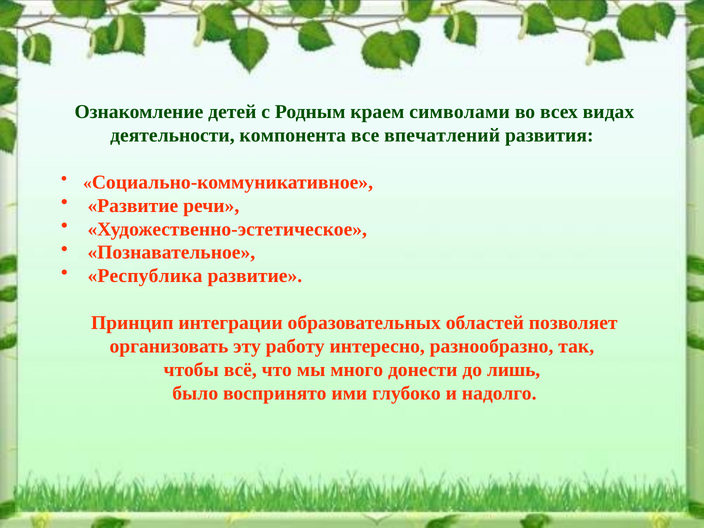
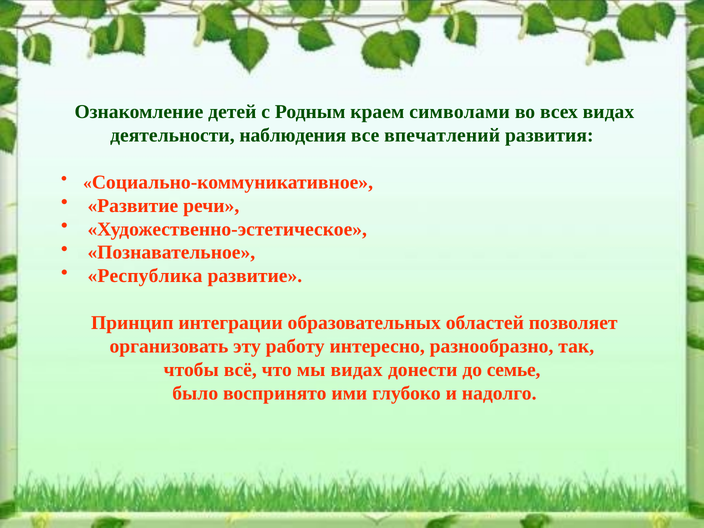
компонента: компонента -> наблюдения (293, 135)
мы много: много -> видах (357, 370)
лишь: лишь -> семье (514, 370)
